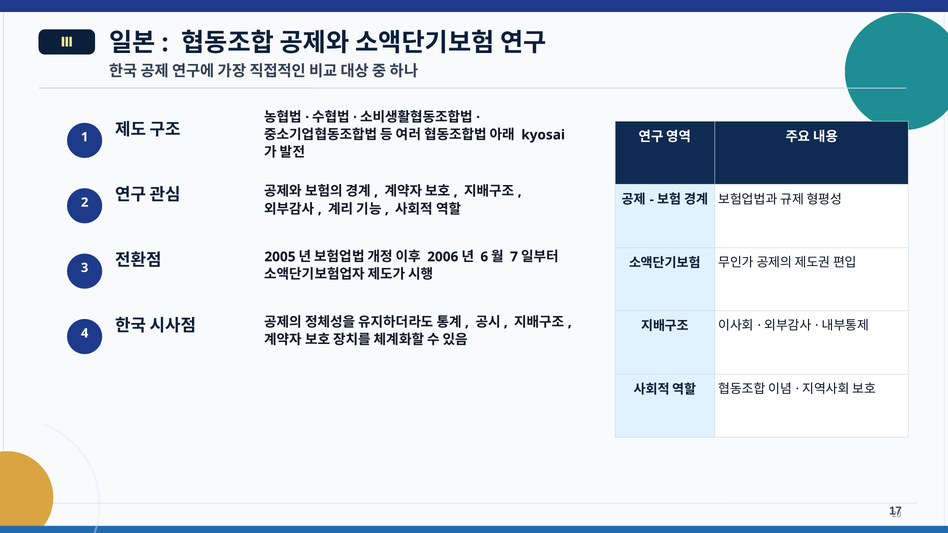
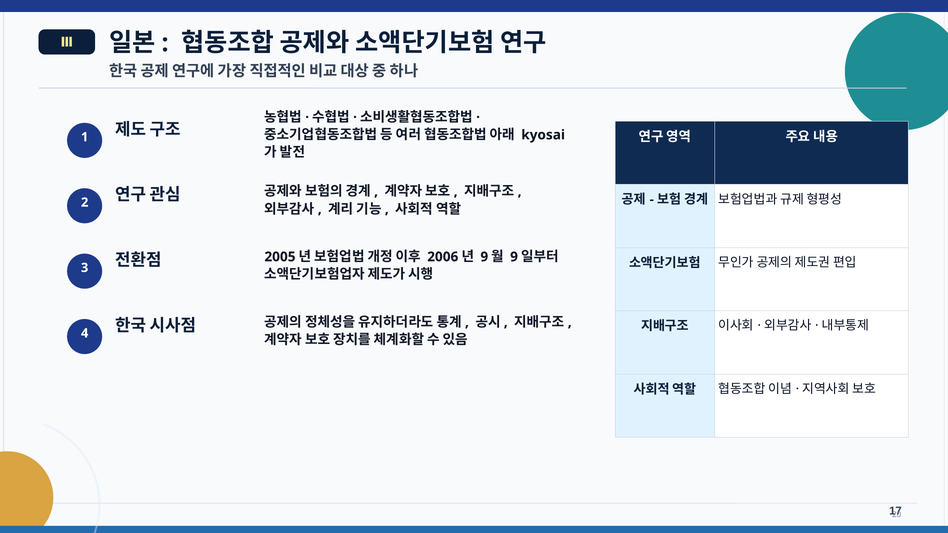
6: 6 -> 9 (484, 257)
7: 7 -> 9 (514, 257)
